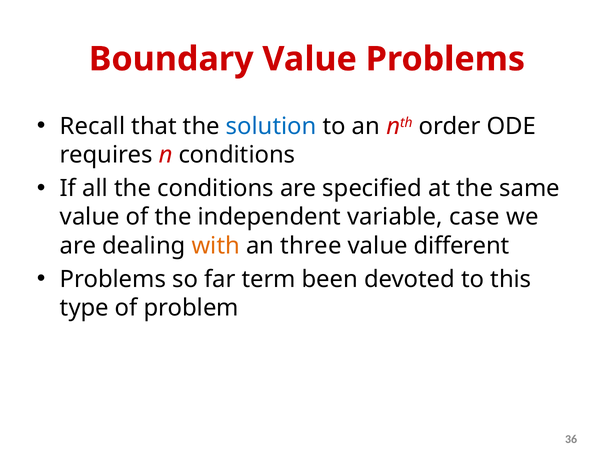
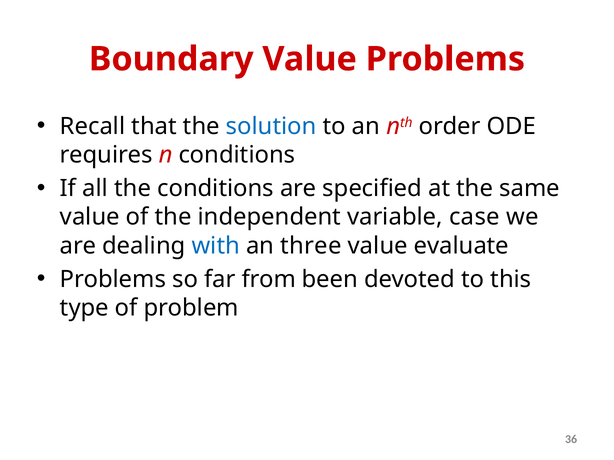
with colour: orange -> blue (216, 246)
different: different -> evaluate (461, 246)
term: term -> from (269, 279)
